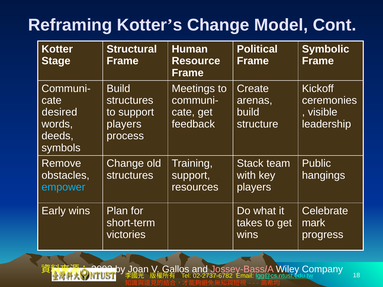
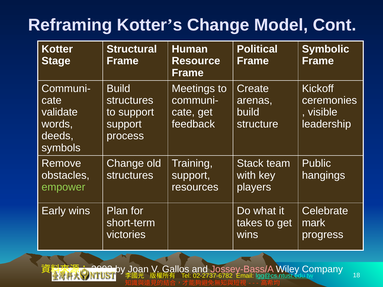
desired: desired -> validate (60, 112)
players: players -> support (124, 124)
empower colour: light blue -> light green (63, 187)
